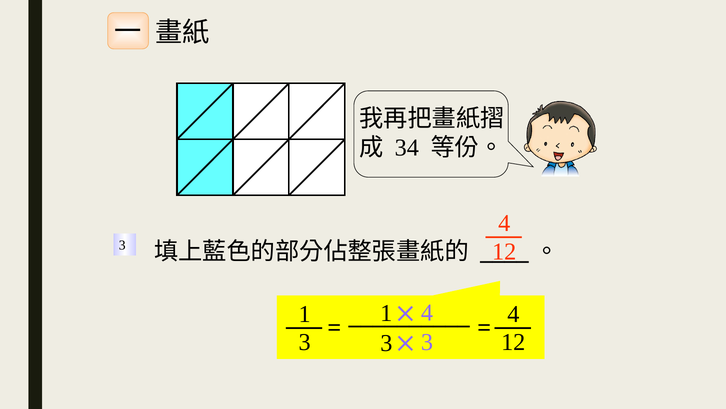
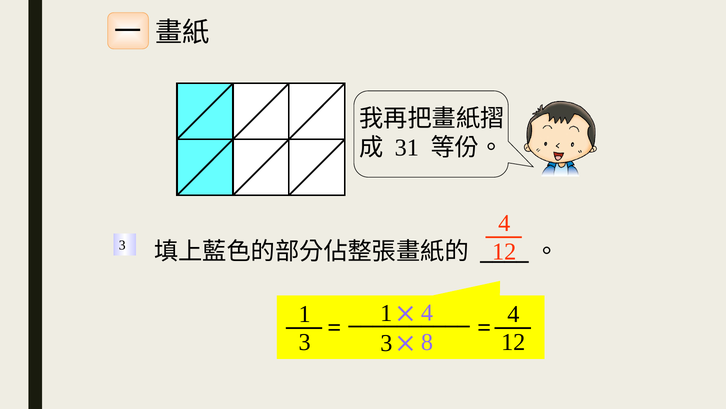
34: 34 -> 31 (407, 148)
3: 3 -> 8 (427, 342)
